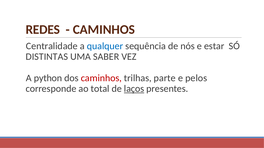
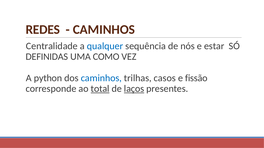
DISTINTAS: DISTINTAS -> DEFINIDAS (47, 57)
SABER: SABER -> COMO (106, 57)
caminhos colour: red -> blue (101, 78)
parte: parte -> casos (165, 78)
pelos: pelos -> fissão (196, 78)
total underline: none -> present (100, 89)
